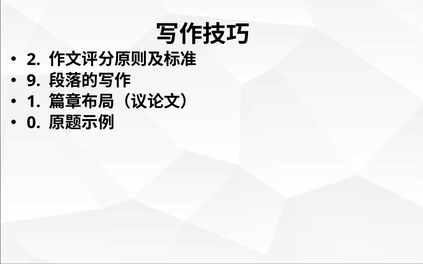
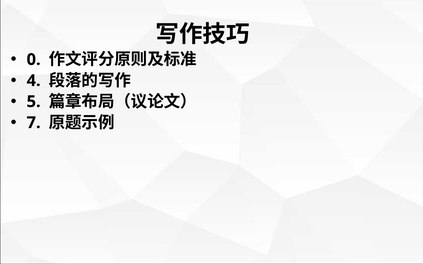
2: 2 -> 0 (34, 60)
9: 9 -> 4 (34, 81)
1: 1 -> 5 (34, 102)
0: 0 -> 7 (34, 123)
